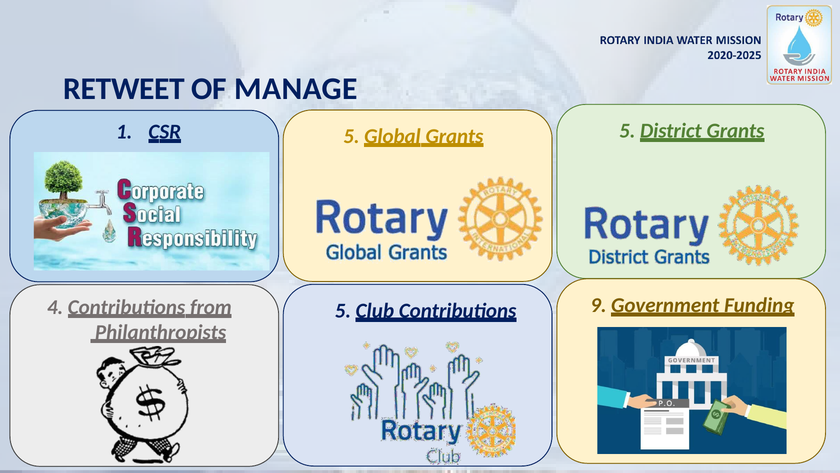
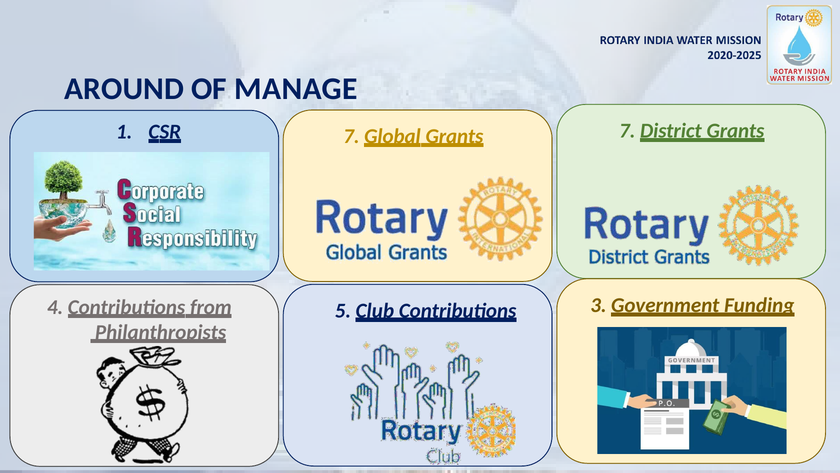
RETWEET: RETWEET -> AROUND (124, 89)
5: 5 -> 7 (351, 136)
5: 5 -> 7 (627, 131)
9: 9 -> 3 (598, 305)
